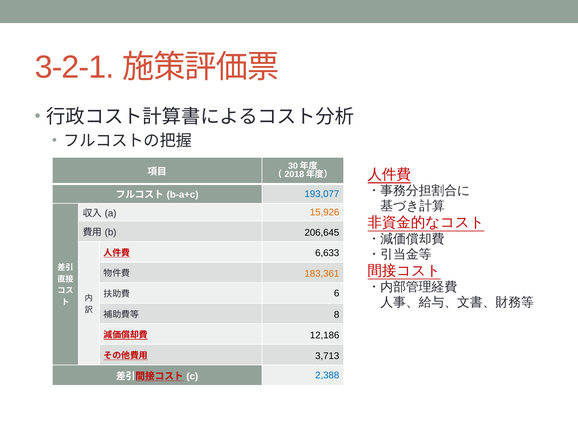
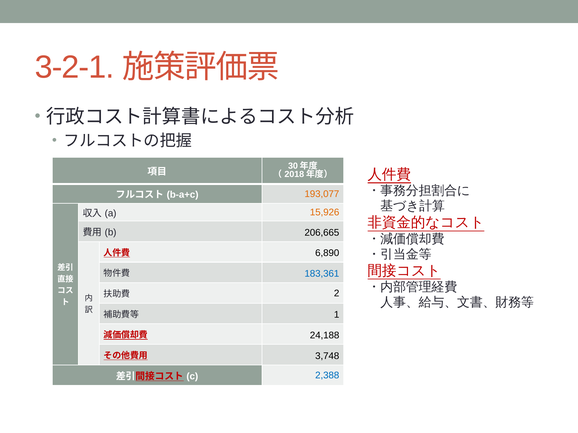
193,077 colour: blue -> orange (322, 194)
206,645: 206,645 -> 206,665 (322, 233)
6,633: 6,633 -> 6,890 (327, 253)
183,361 colour: orange -> blue (322, 274)
6: 6 -> 2 (337, 294)
8: 8 -> 1 (337, 315)
12,186: 12,186 -> 24,188 (325, 336)
3,713: 3,713 -> 3,748 (327, 356)
